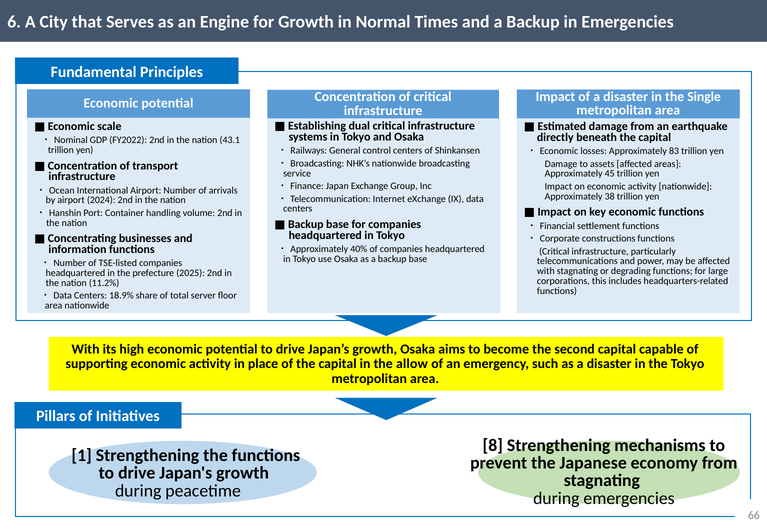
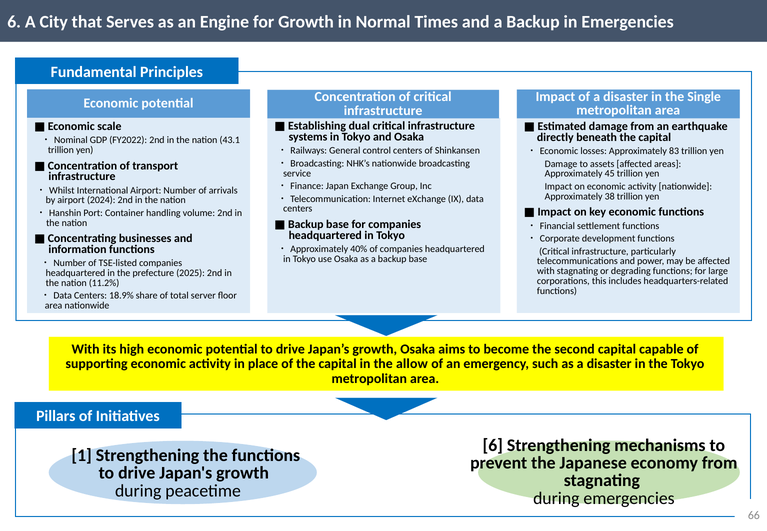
Ocean: Ocean -> Whilst (62, 190)
constructions: constructions -> development (609, 239)
8: 8 -> 6 (493, 445)
